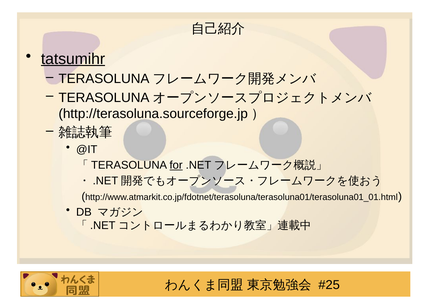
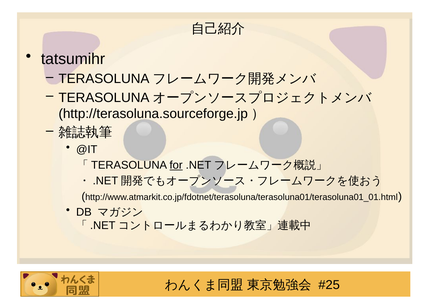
tatsumihr underline: present -> none (73, 59)
